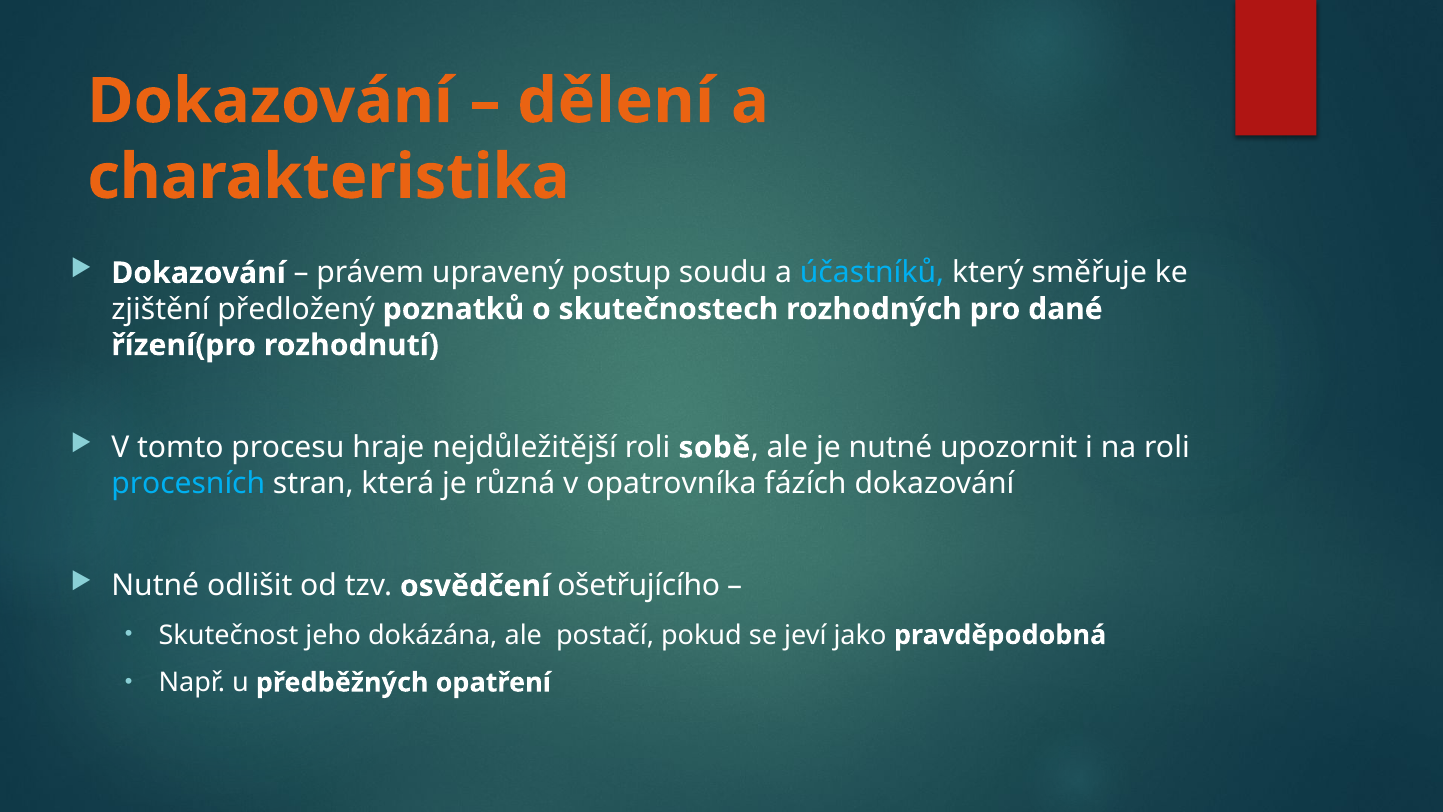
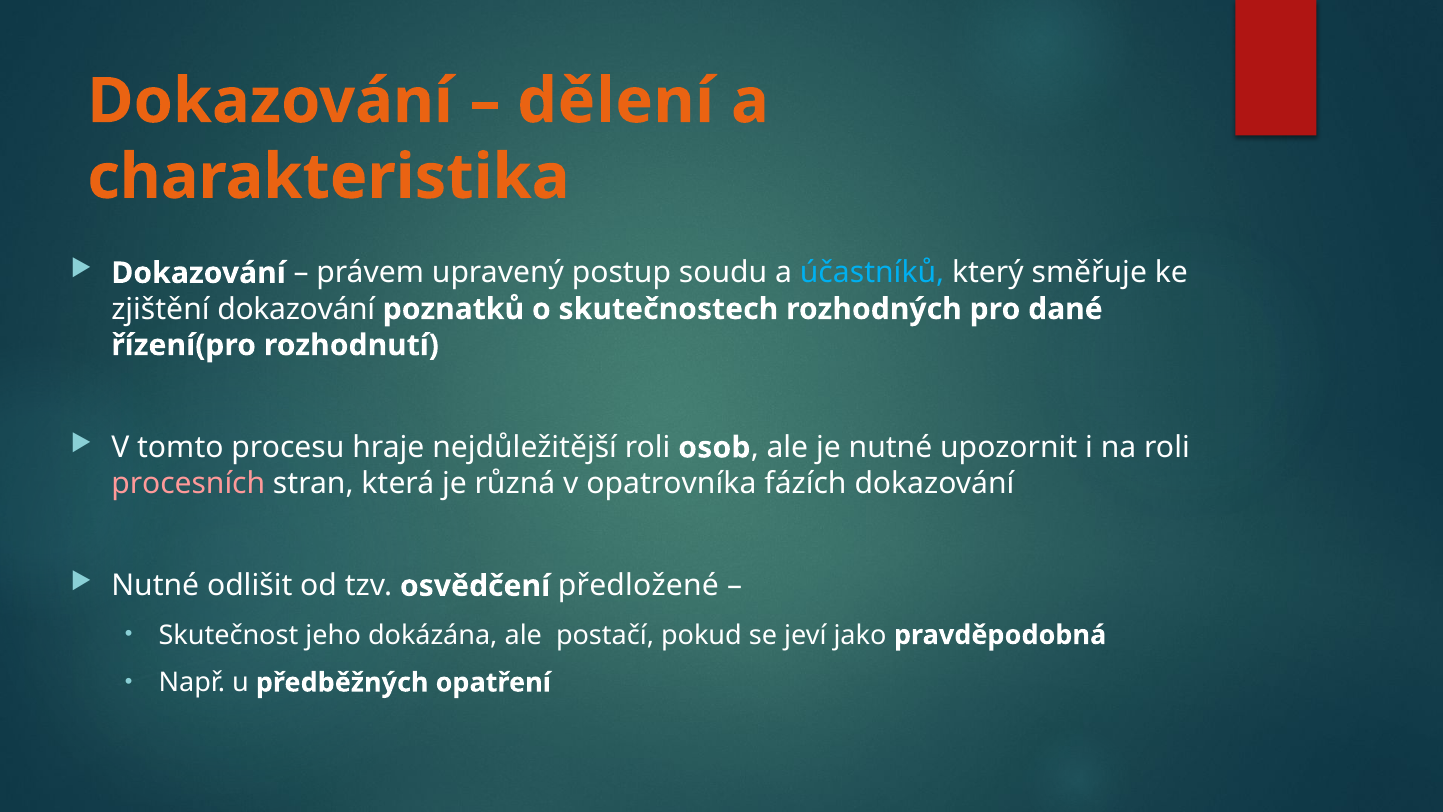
zjištění předložený: předložený -> dokazování (296, 309)
sobě: sobě -> osob (714, 447)
procesních colour: light blue -> pink (188, 483)
ošetřujícího: ošetřujícího -> předložené (638, 586)
